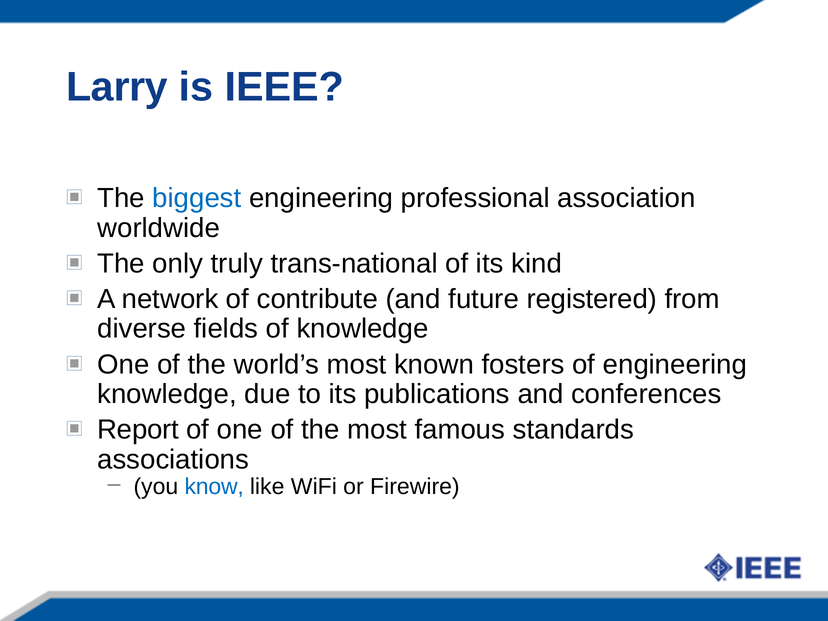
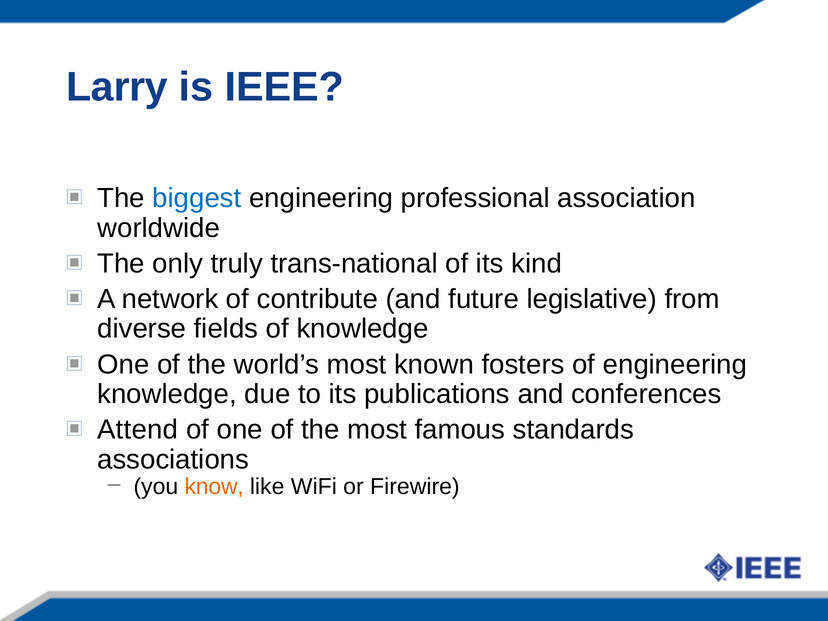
registered: registered -> legislative (592, 299)
Report: Report -> Attend (138, 430)
know colour: blue -> orange (214, 487)
